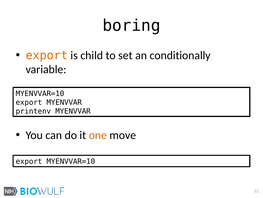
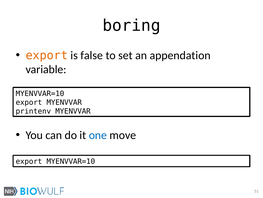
child: child -> false (92, 55)
conditionally: conditionally -> appendation (180, 55)
one colour: orange -> blue (98, 135)
